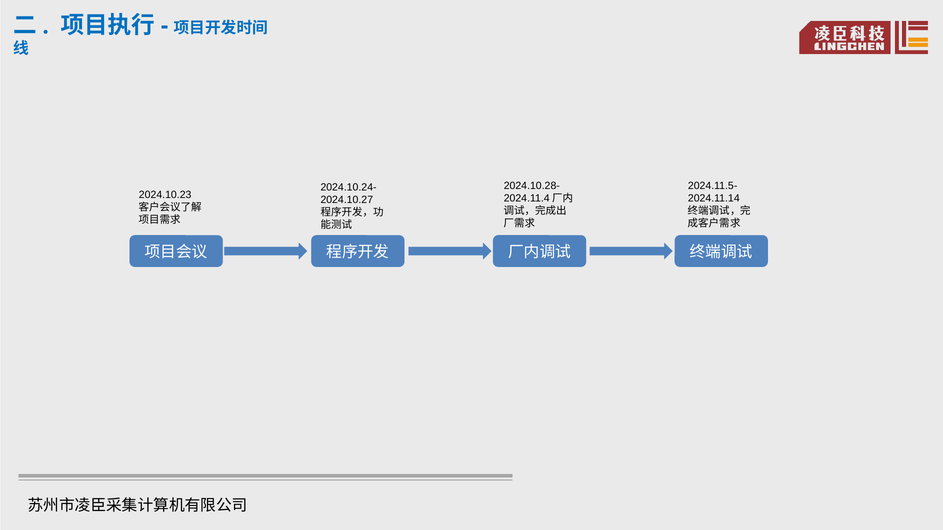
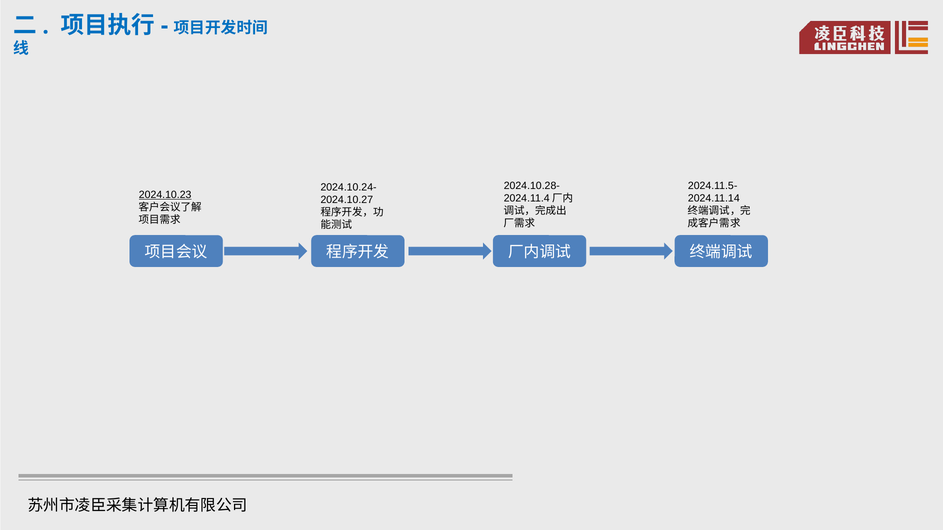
2024.10.23 underline: none -> present (165, 195)
